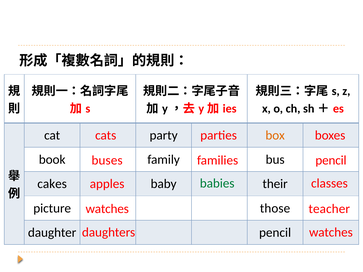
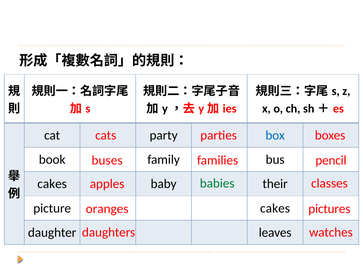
box colour: orange -> blue (275, 135)
picture those: those -> cakes (275, 208)
teacher: teacher -> pictures (329, 209)
watches: watches -> oranges (107, 209)
daughter pencil: pencil -> leaves (275, 233)
